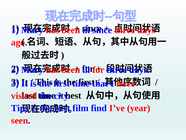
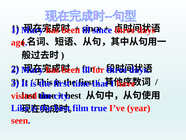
Tips: Tips -> Like (20, 108)
find: find -> true (99, 108)
